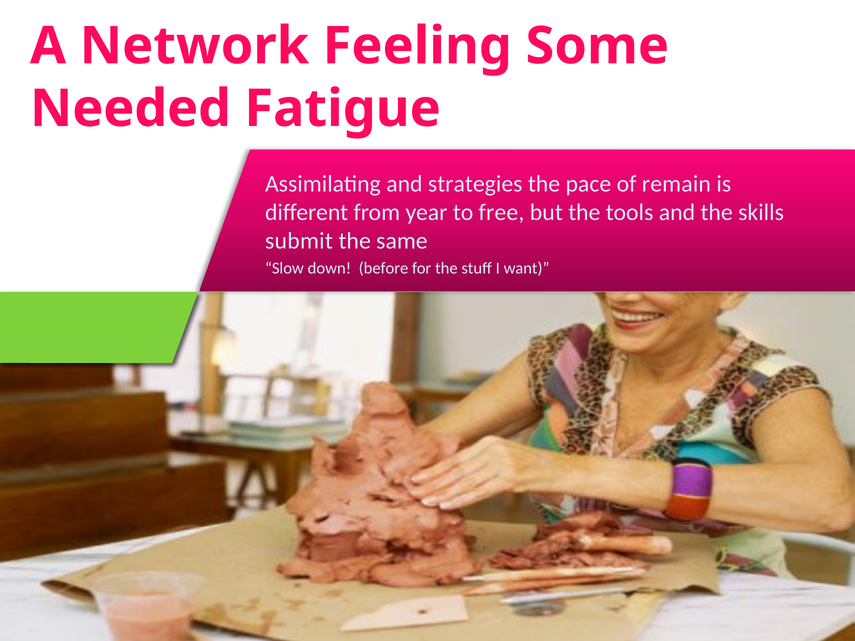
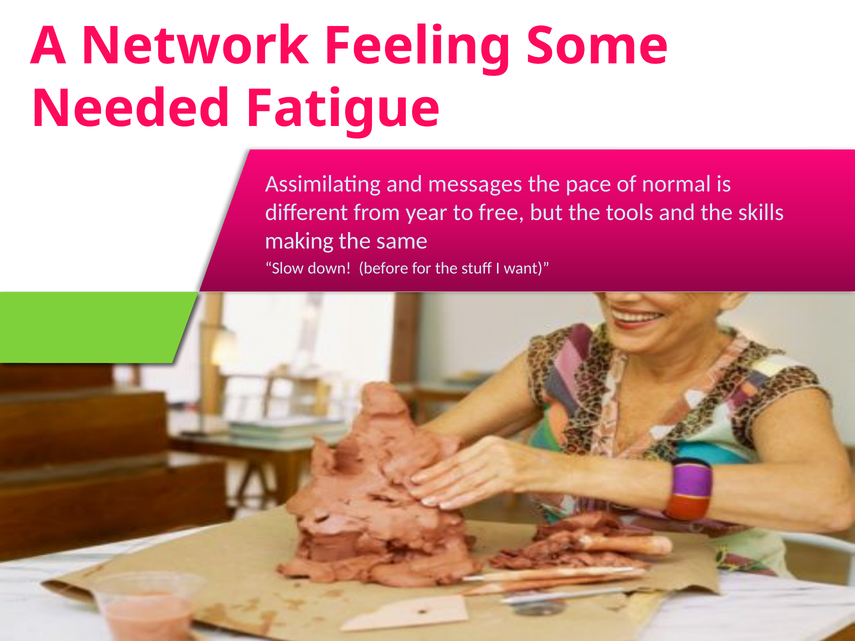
strategies: strategies -> messages (475, 184)
remain: remain -> normal (676, 184)
submit: submit -> making (299, 241)
